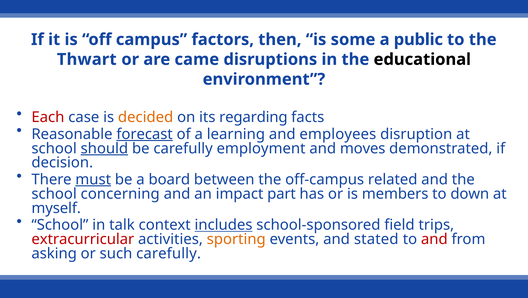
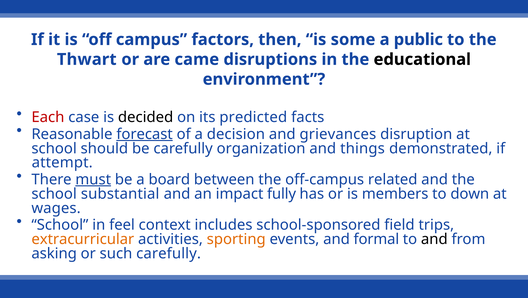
decided colour: orange -> black (146, 117)
regarding: regarding -> predicted (253, 117)
learning: learning -> decision (236, 134)
employees: employees -> grievances (338, 134)
should underline: present -> none (104, 148)
employment: employment -> organization (261, 148)
moves: moves -> things (363, 148)
decision: decision -> attempt (62, 163)
concerning: concerning -> substantial (120, 194)
part: part -> fully (282, 194)
myself: myself -> wages (56, 208)
talk: talk -> feel (122, 225)
includes underline: present -> none (224, 225)
extracurricular colour: red -> orange (83, 239)
stated: stated -> formal (376, 239)
and colour: red -> black (434, 239)
